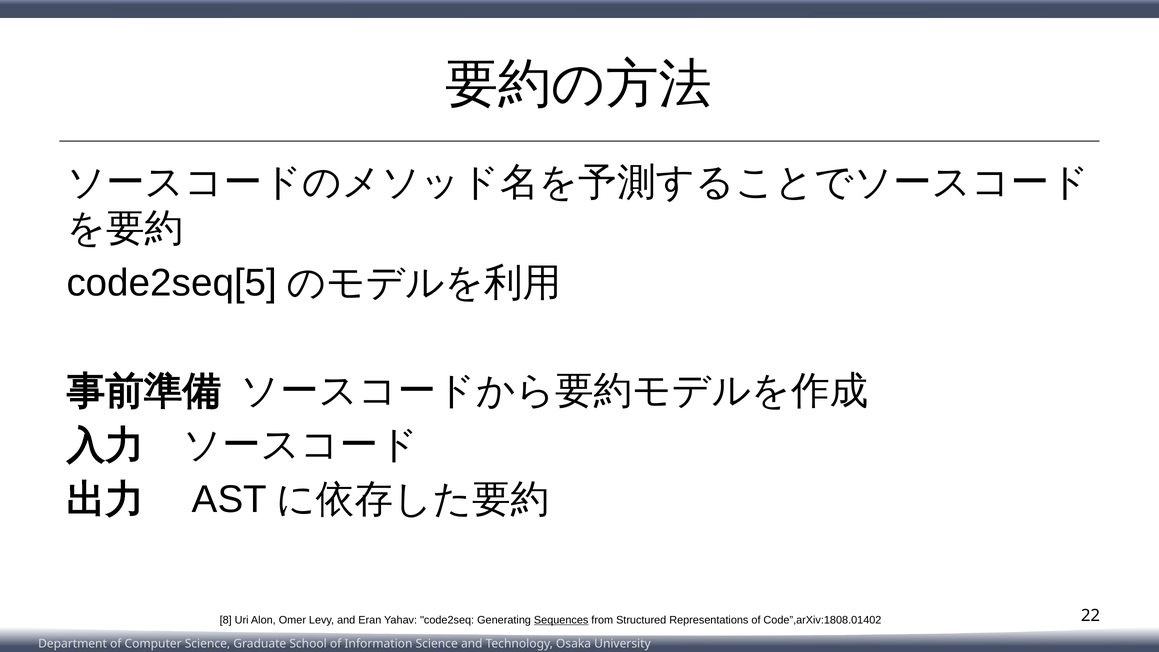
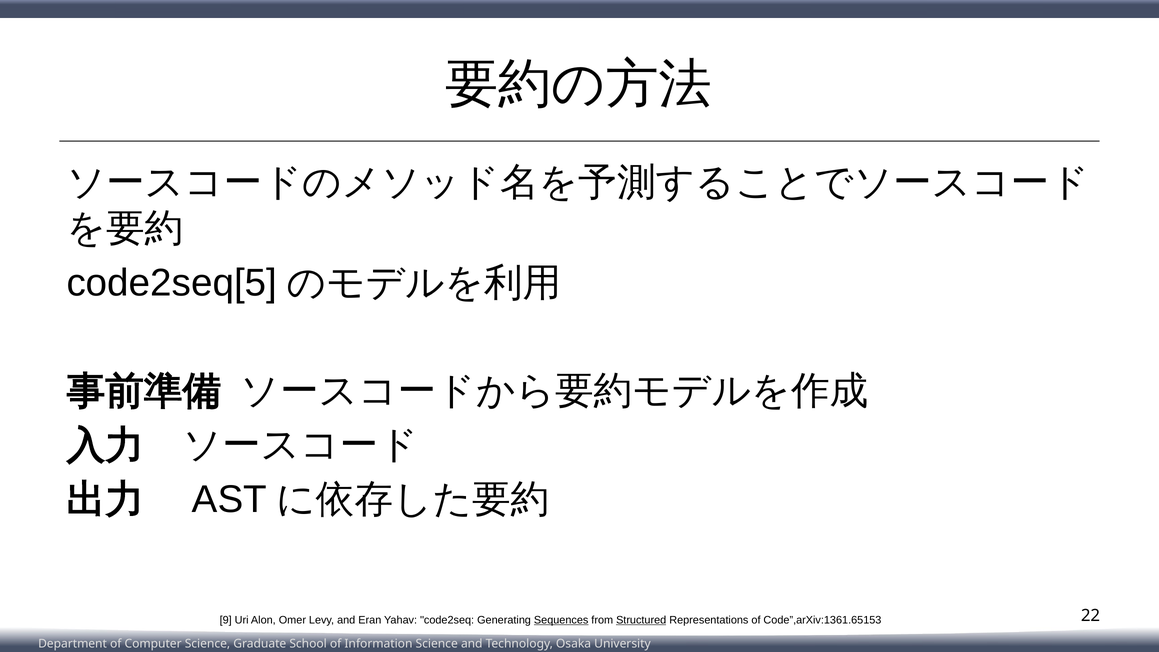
8: 8 -> 9 (226, 620)
Structured underline: none -> present (641, 620)
Code”,arXiv:1808.01402: Code”,arXiv:1808.01402 -> Code”,arXiv:1361.65153 (822, 620)
